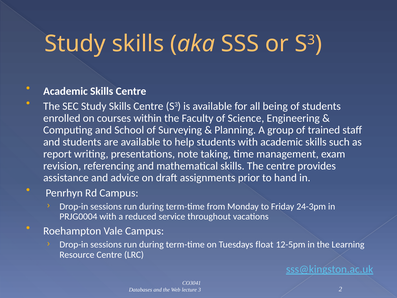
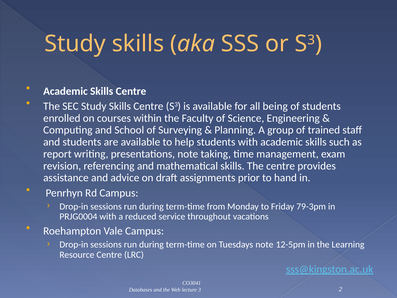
24-3pm: 24-3pm -> 79-3pm (311, 206)
Tuesdays float: float -> note (264, 244)
